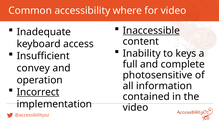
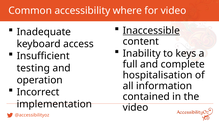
convey: convey -> testing (33, 68)
photosensitive: photosensitive -> hospitalisation (158, 75)
Incorrect underline: present -> none (38, 92)
